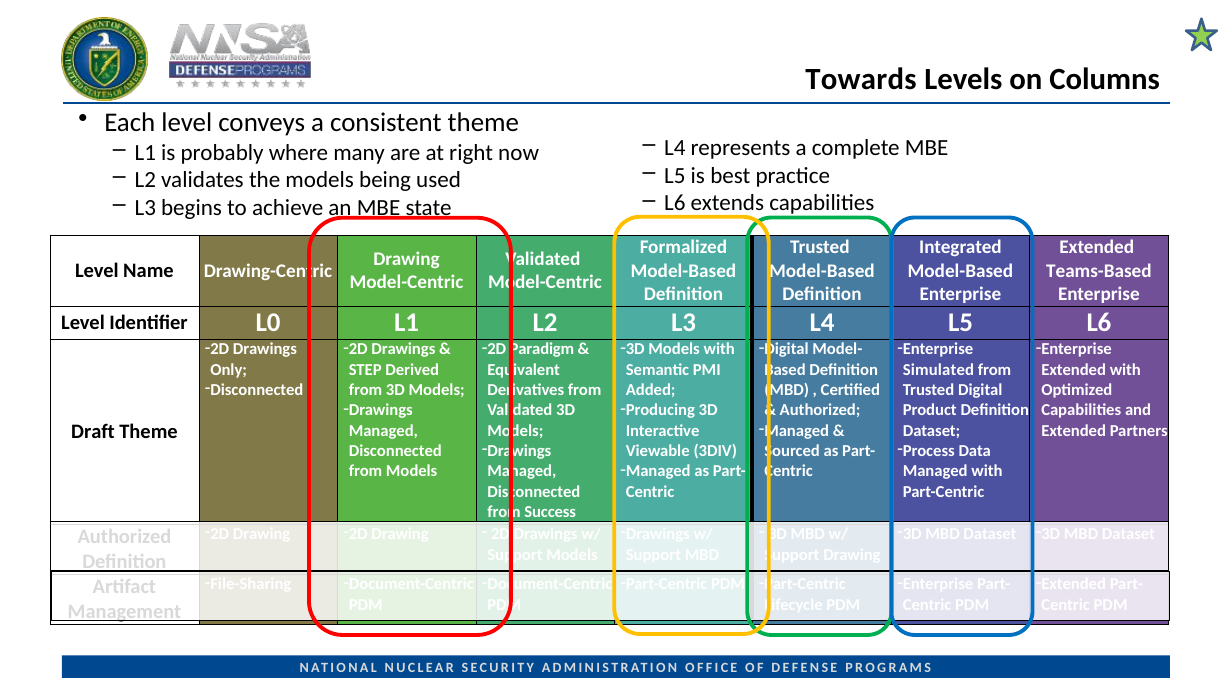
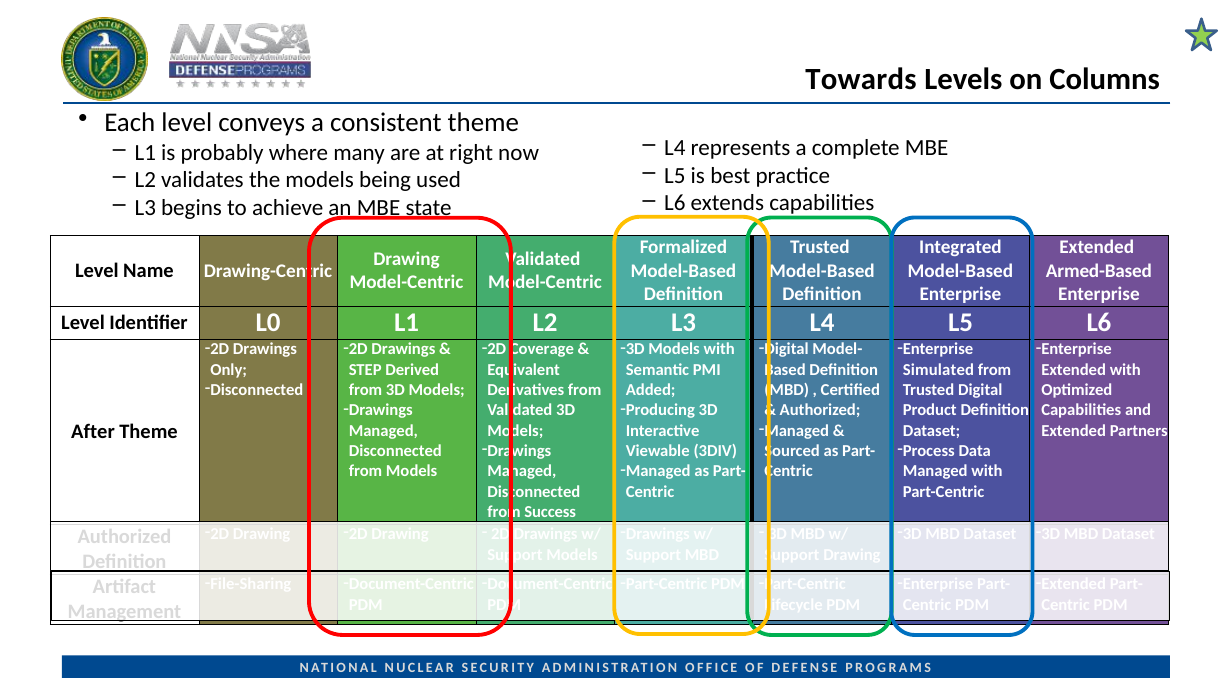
Teams-Based: Teams-Based -> Armed-Based (1099, 271)
Paradigm: Paradigm -> Coverage (542, 349)
Draft: Draft -> After (93, 431)
